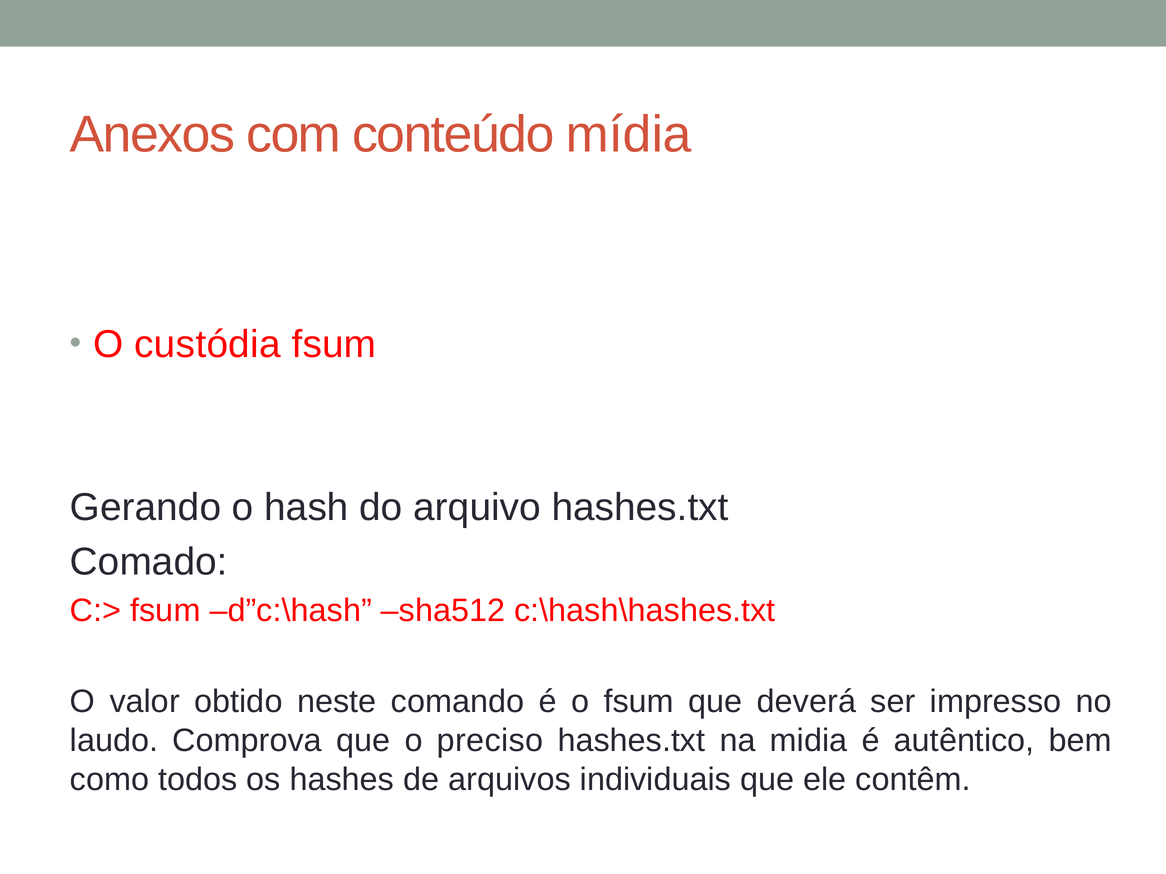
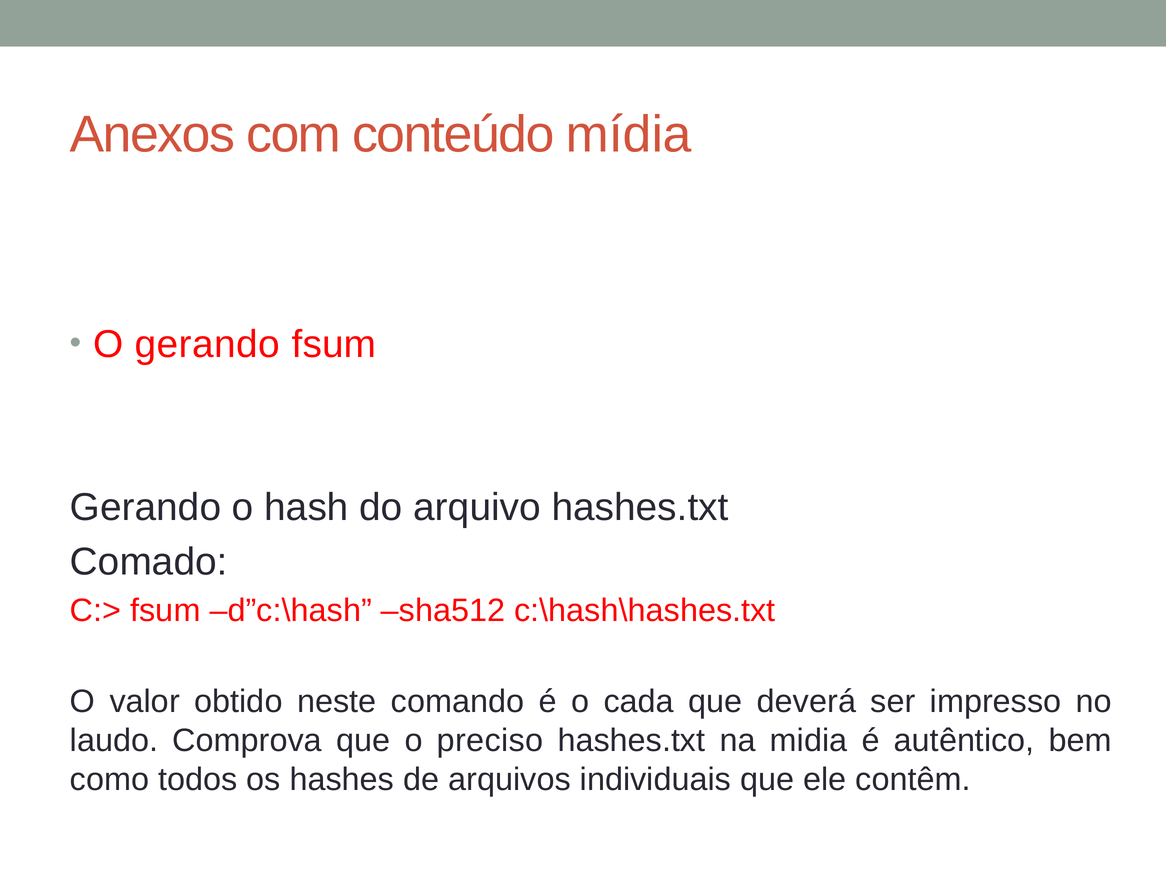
O custódia: custódia -> gerando (207, 345)
o fsum: fsum -> cada (639, 702)
